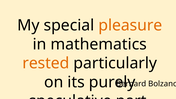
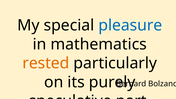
pleasure colour: orange -> blue (130, 25)
